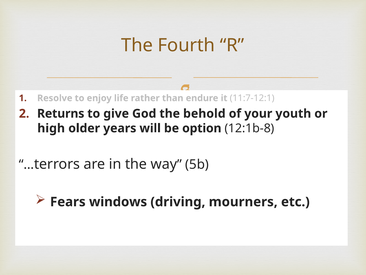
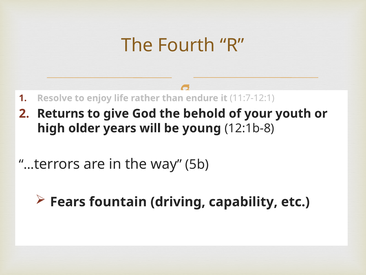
option: option -> young (202, 128)
windows: windows -> fountain (118, 202)
mourners: mourners -> capability (243, 202)
